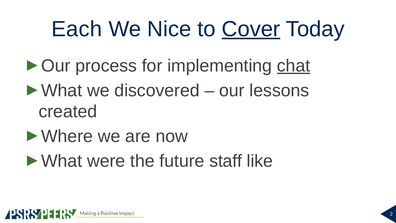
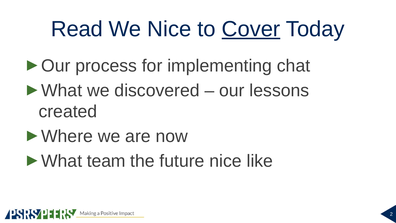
Each: Each -> Read (77, 29)
chat underline: present -> none (294, 66)
were: were -> team (106, 161)
future staff: staff -> nice (226, 161)
